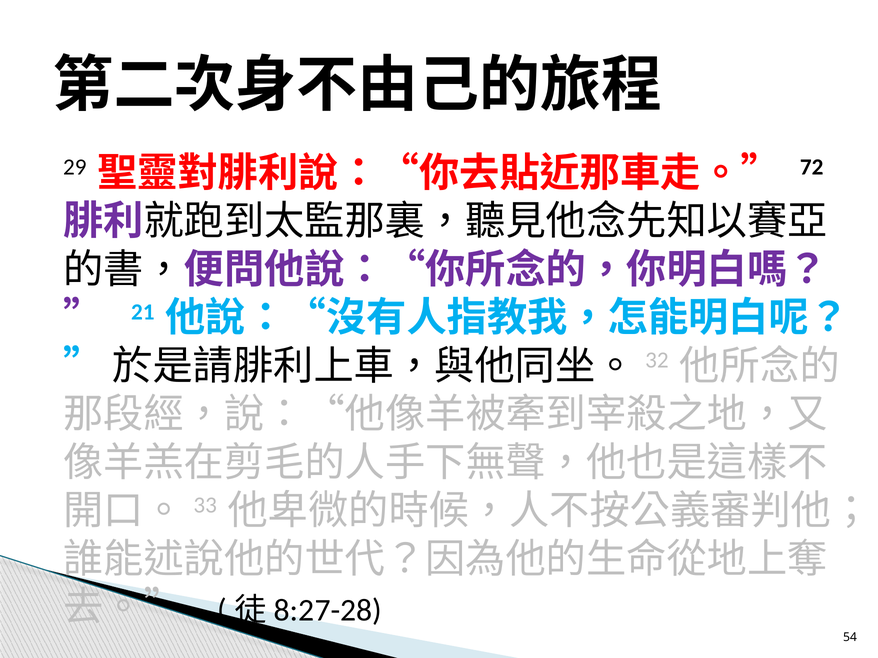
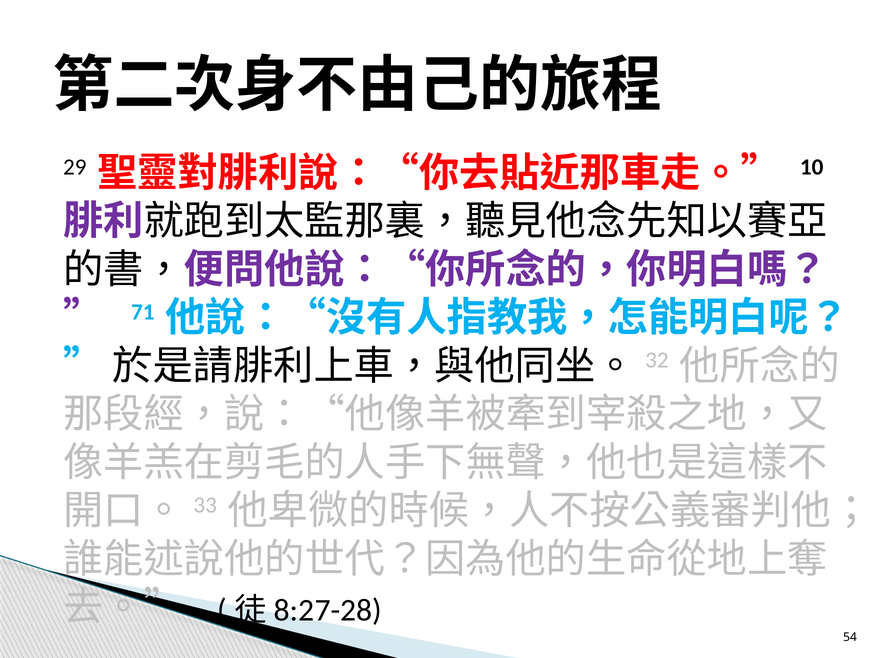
72: 72 -> 10 (812, 167)
21: 21 -> 71 (143, 312)
